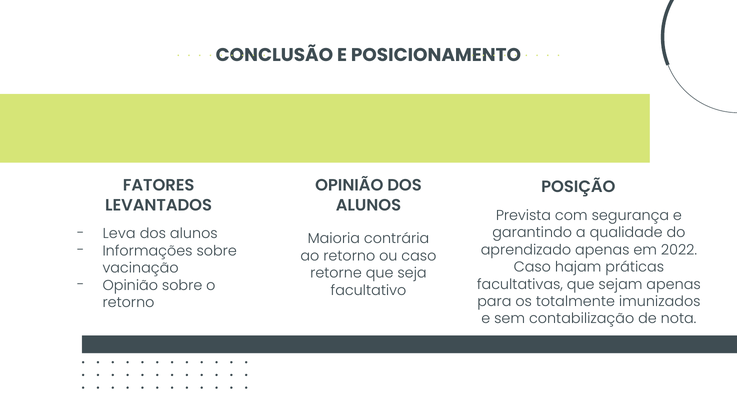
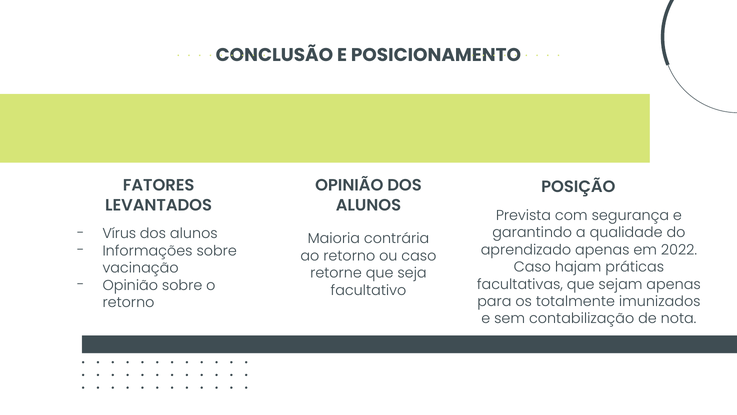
Leva: Leva -> Vírus (119, 233)
